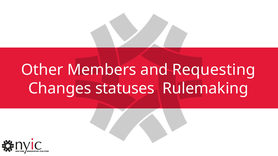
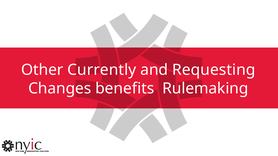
Members: Members -> Currently (102, 70)
statuses: statuses -> benefits (125, 89)
